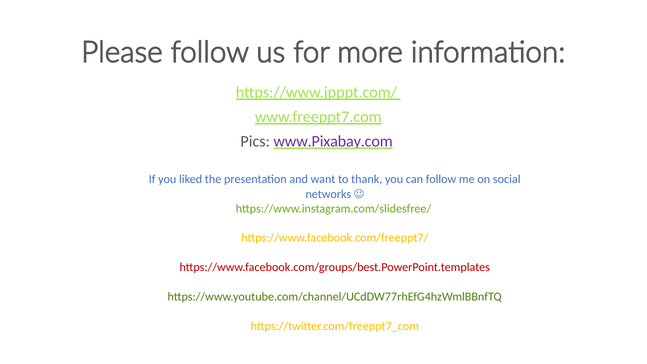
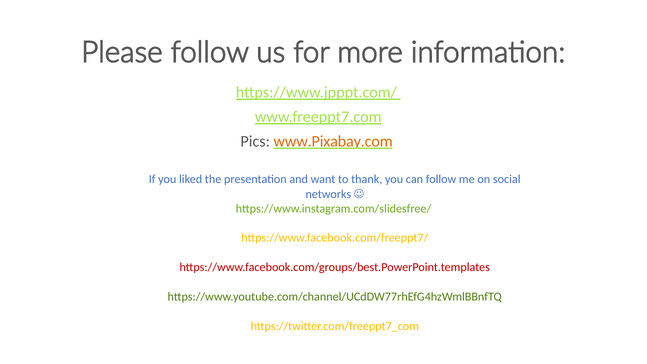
www.Pixabay.com colour: purple -> orange (333, 141)
